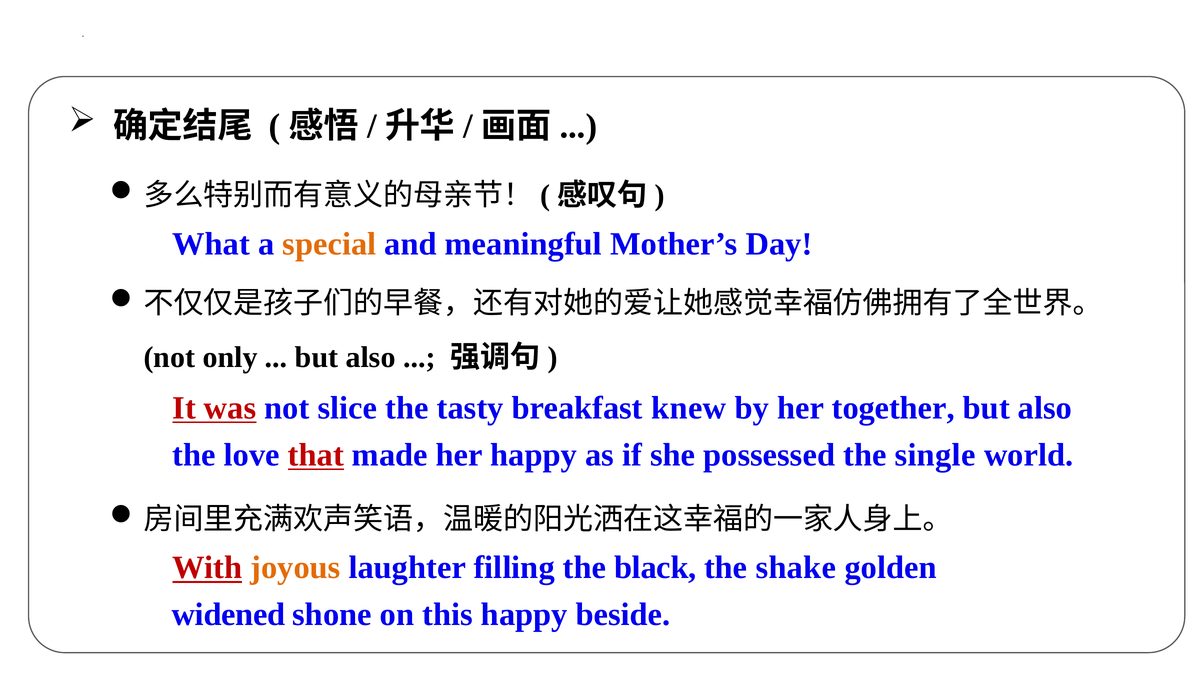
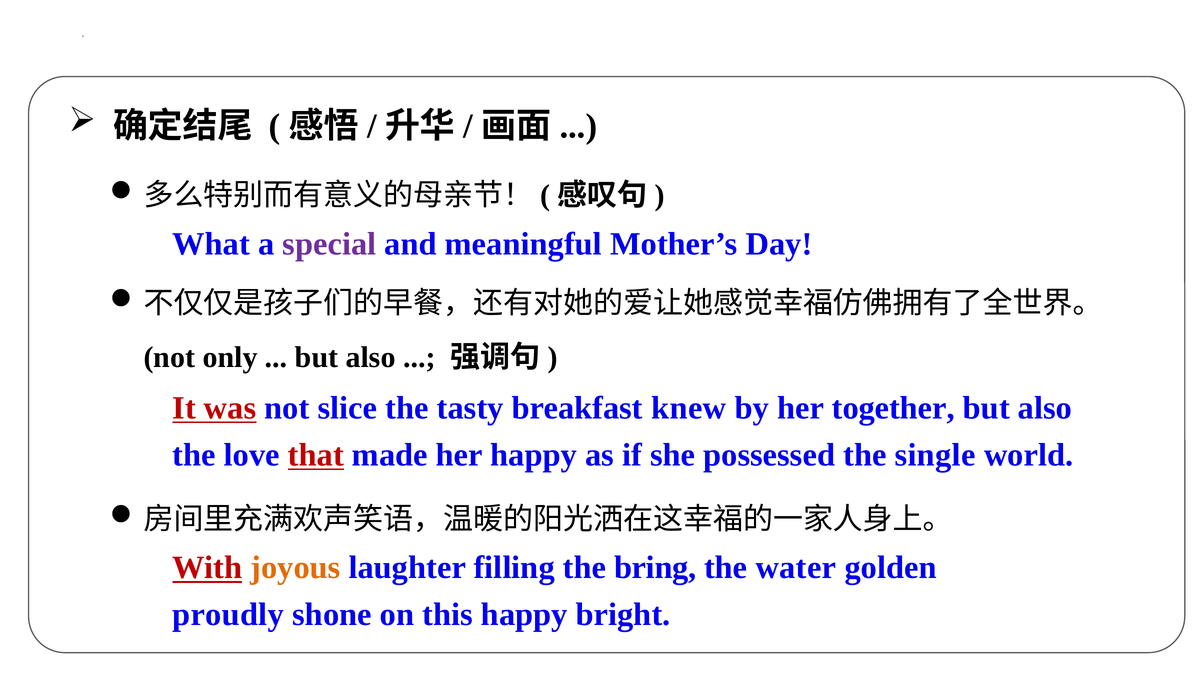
special colour: orange -> purple (329, 244)
black: black -> bring (655, 567)
shake: shake -> water (796, 567)
widened: widened -> proudly (228, 614)
beside: beside -> bright (623, 614)
